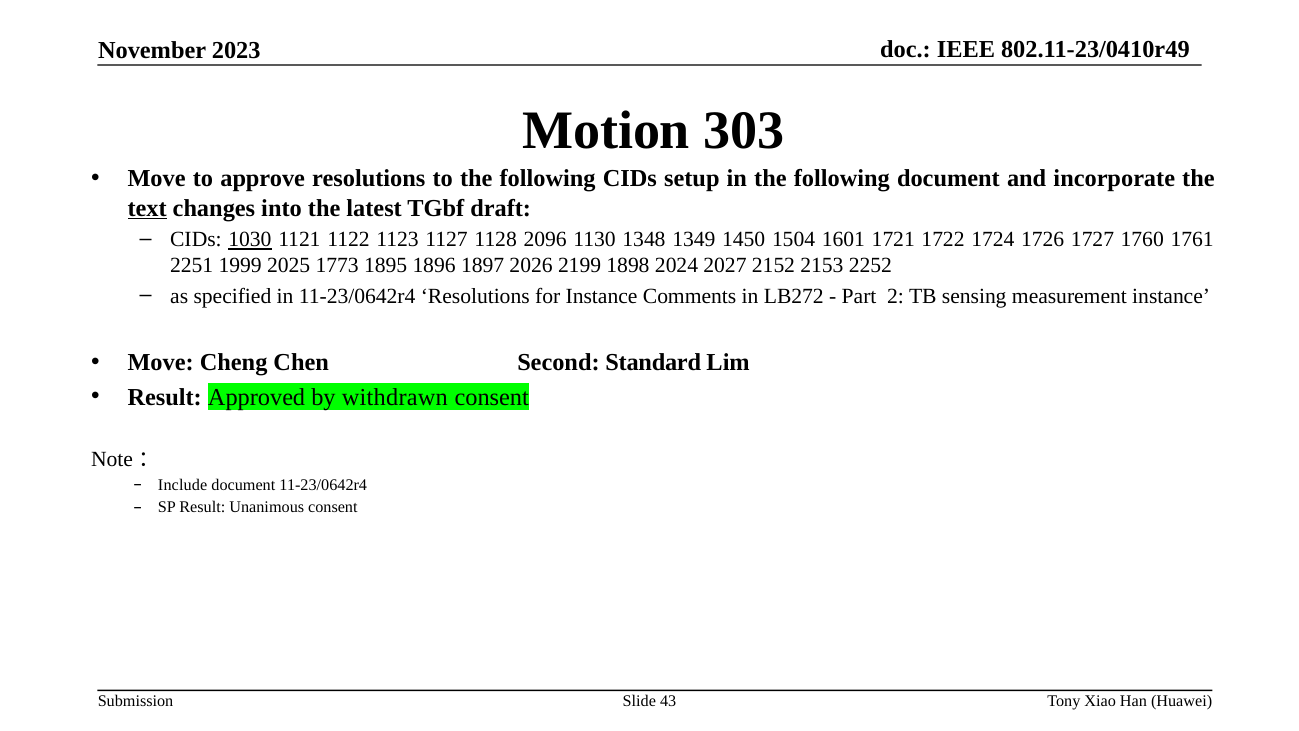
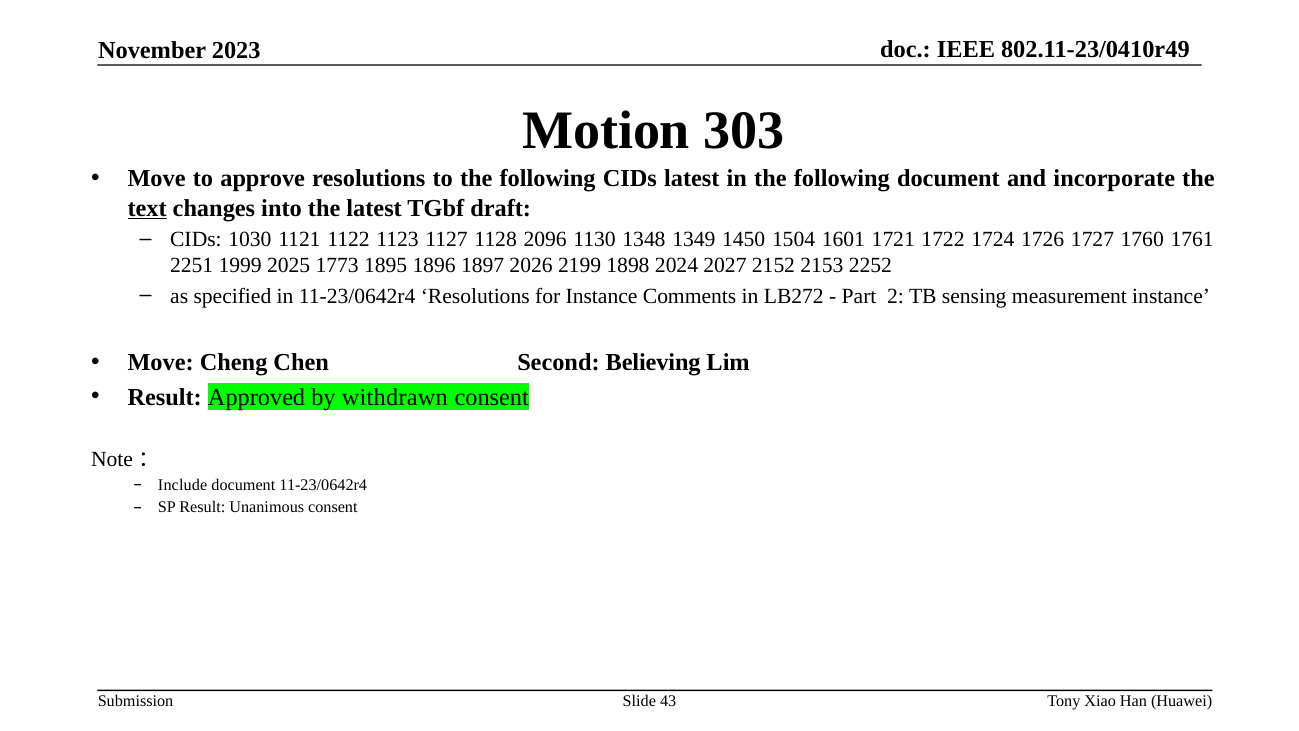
CIDs setup: setup -> latest (692, 179)
1030 underline: present -> none (250, 240)
Standard: Standard -> Believing (653, 363)
